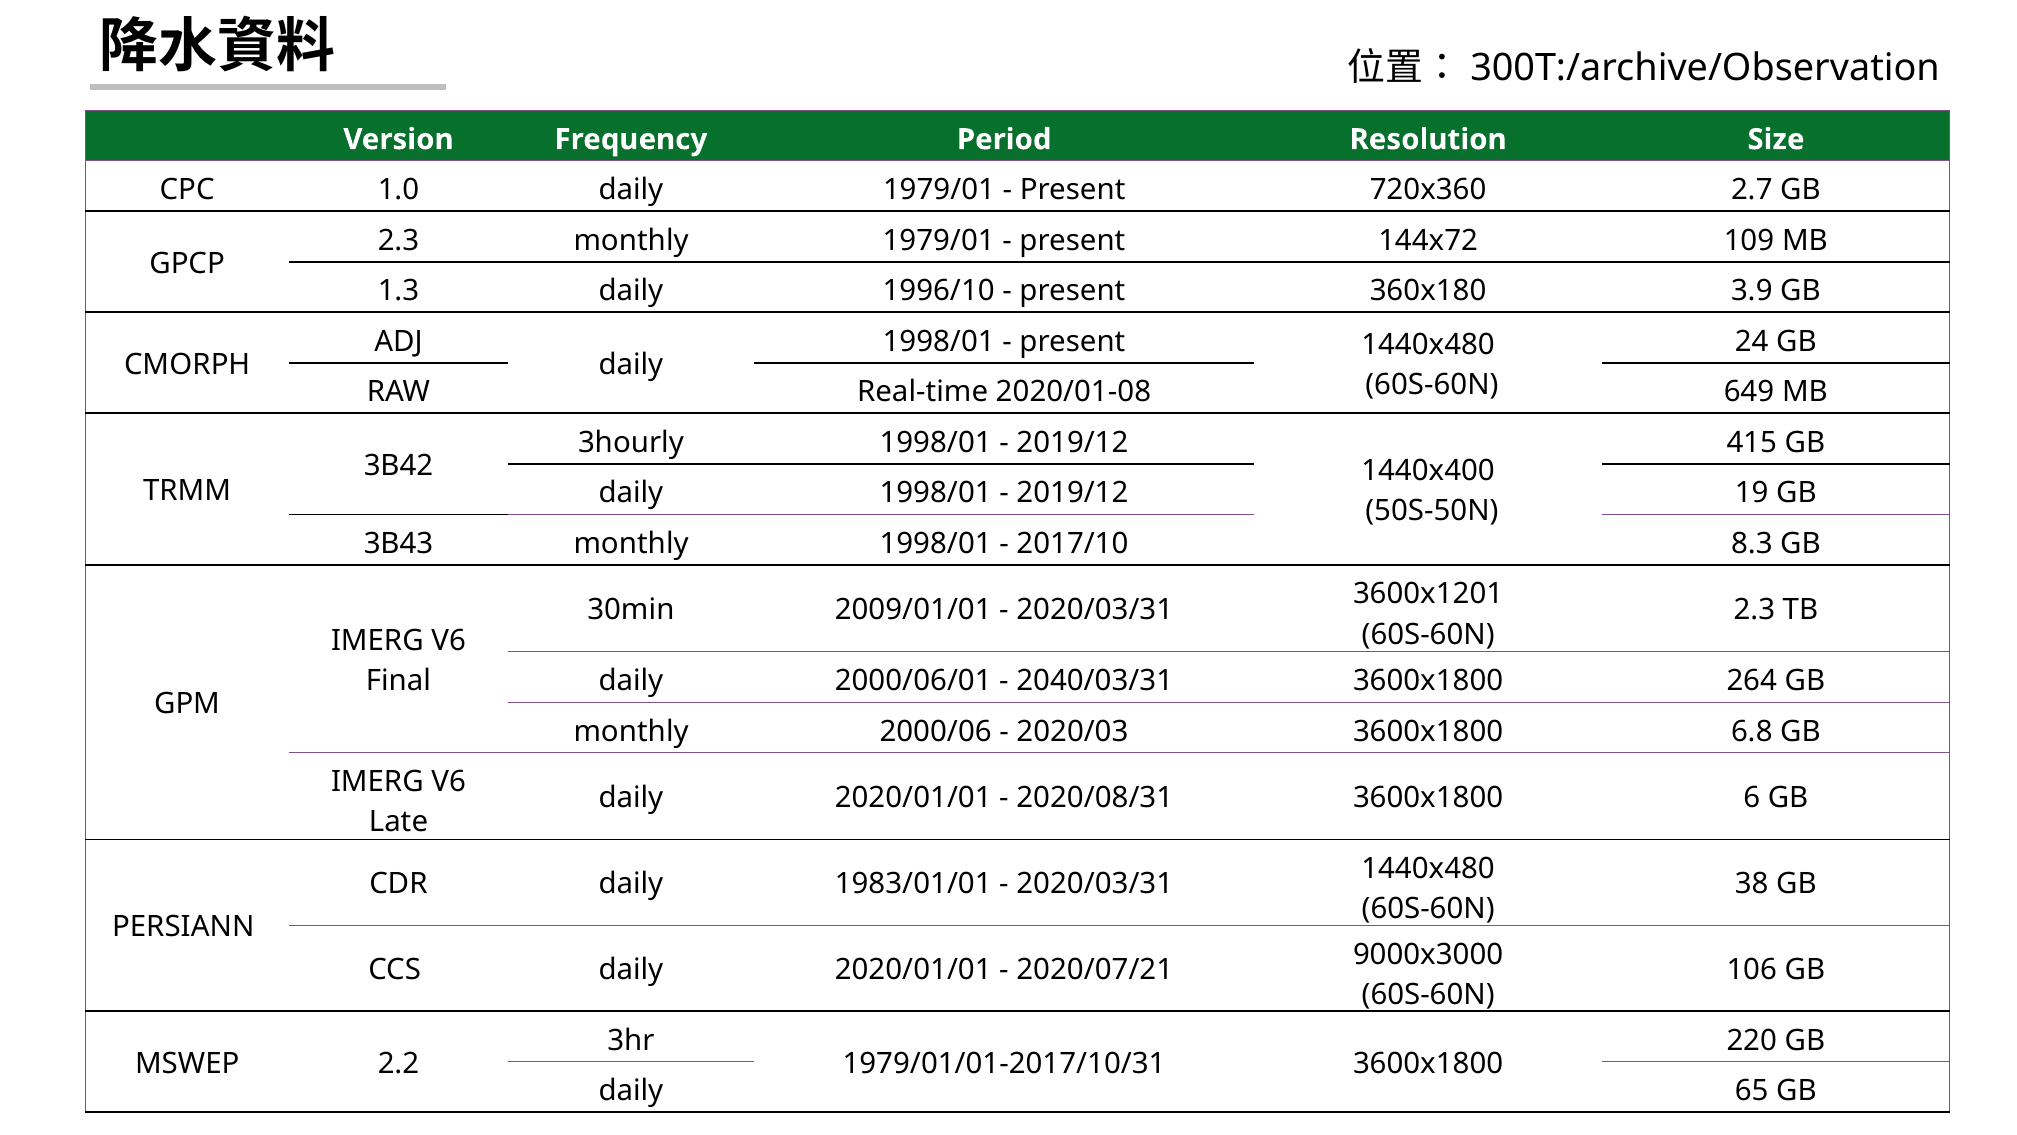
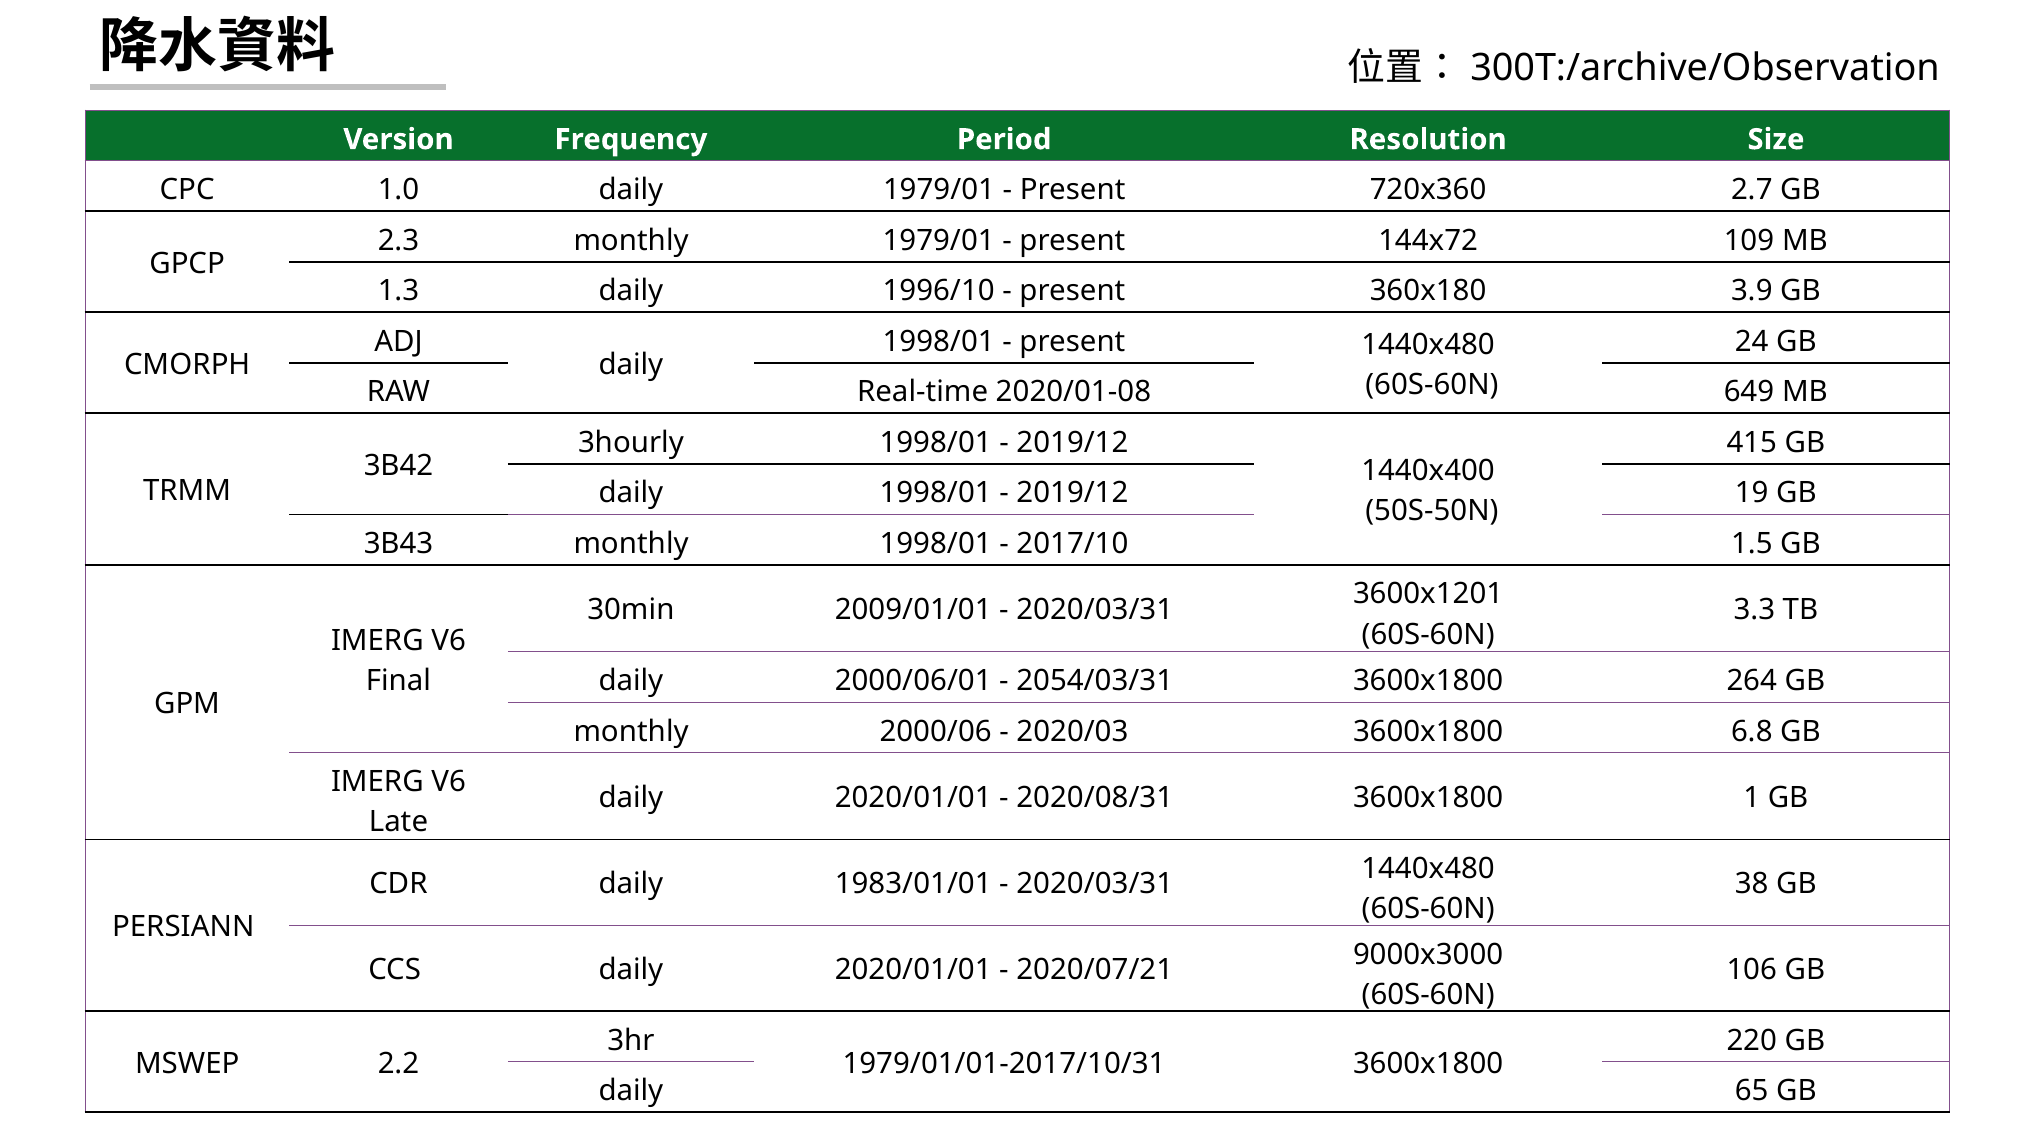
8.3: 8.3 -> 1.5 (1752, 544)
2.3: 2.3 -> 3.3 (1754, 610)
2040/03/31: 2040/03/31 -> 2054/03/31 (1095, 681)
6: 6 -> 1 (1752, 798)
